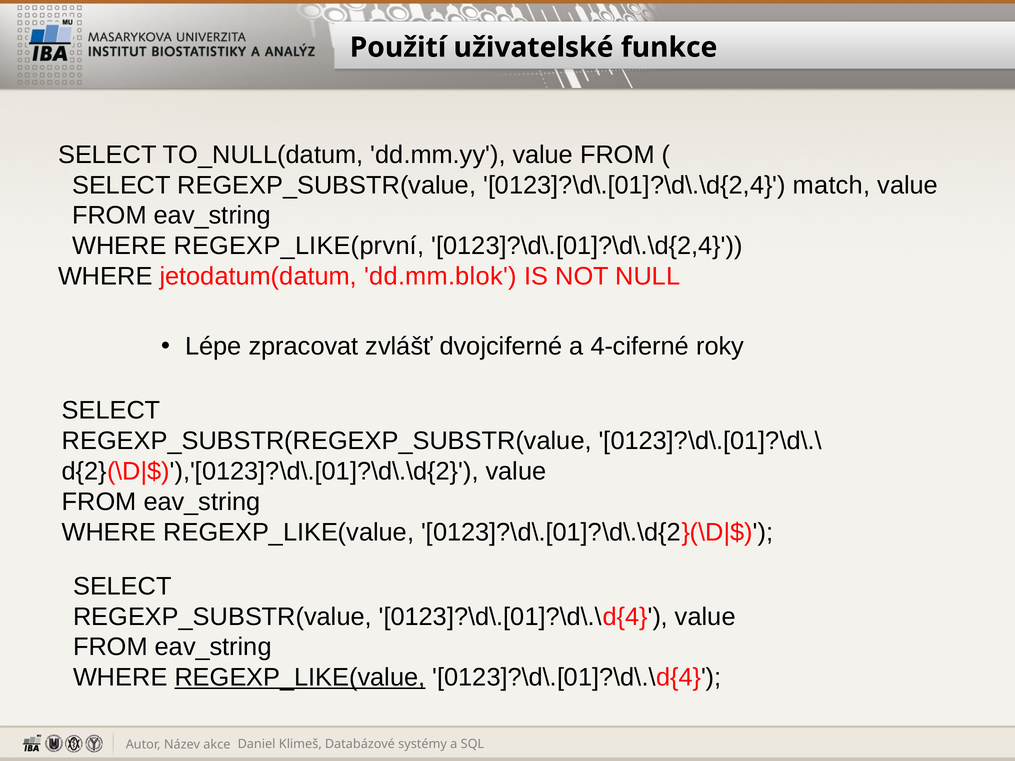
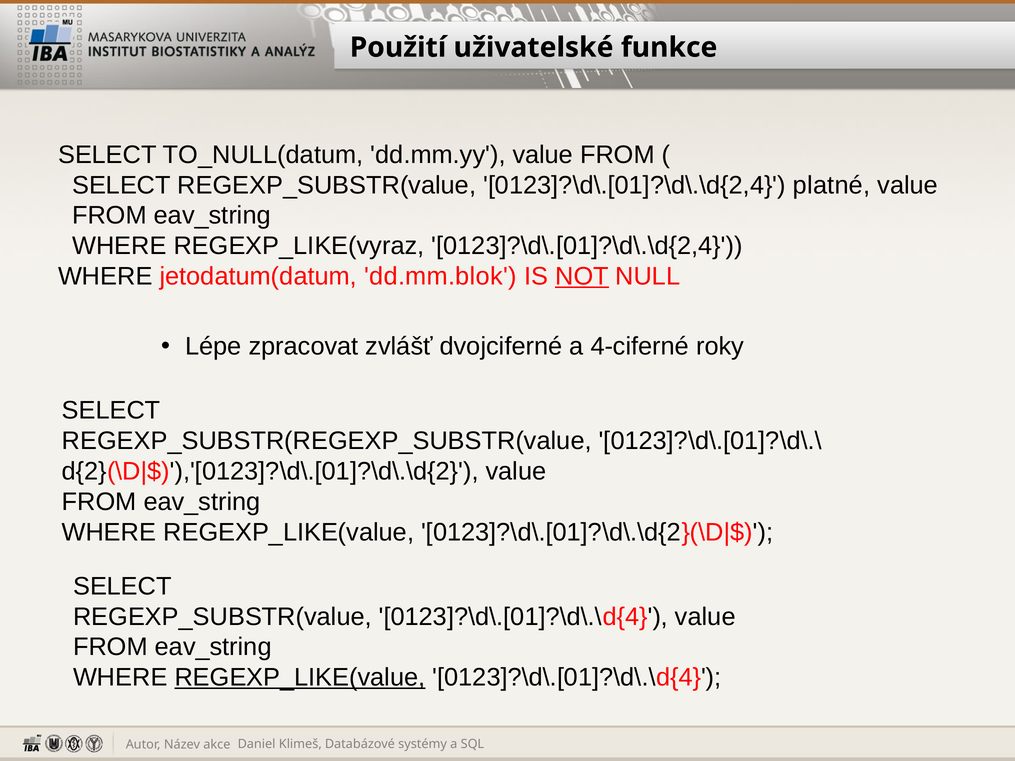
match: match -> platné (832, 185)
REGEXP_LIKE(první: REGEXP_LIKE(první -> REGEXP_LIKE(vyraz (299, 246)
NOT underline: none -> present (582, 277)
